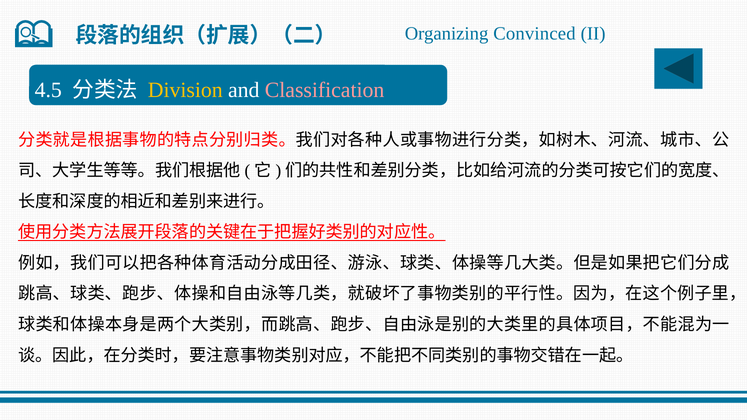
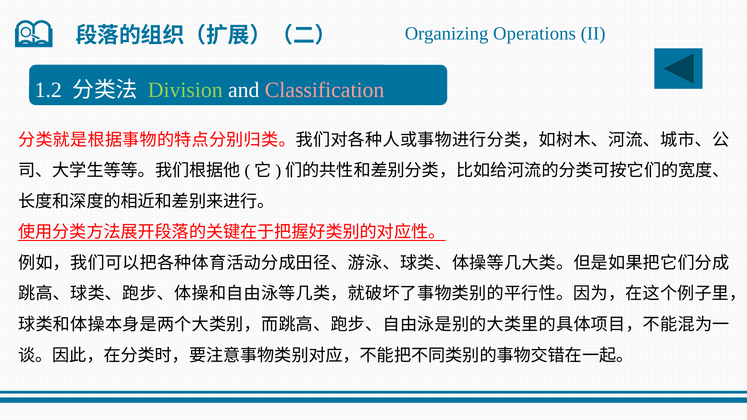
Convinced: Convinced -> Operations (535, 33)
4.5: 4.5 -> 1.2 (48, 90)
Division colour: yellow -> light green (185, 90)
